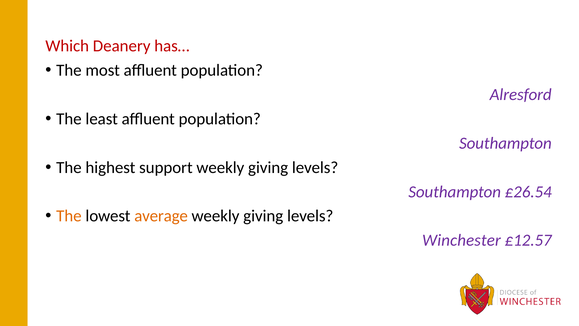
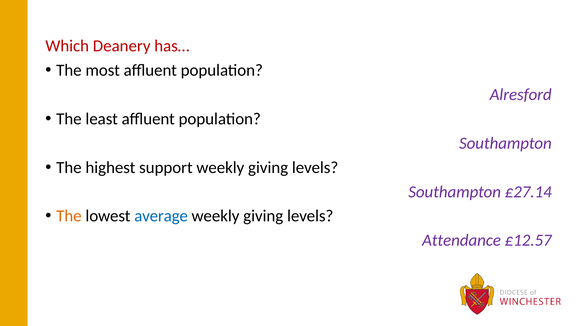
£26.54: £26.54 -> £27.14 (528, 192)
average colour: orange -> blue (161, 216)
Winchester: Winchester -> Attendance (462, 240)
